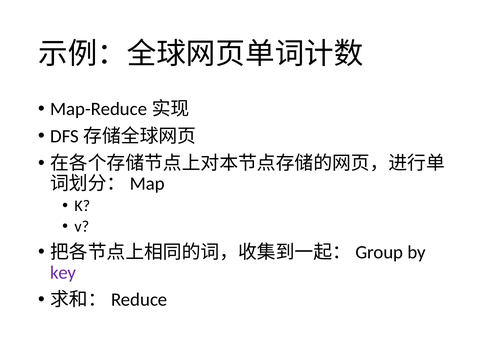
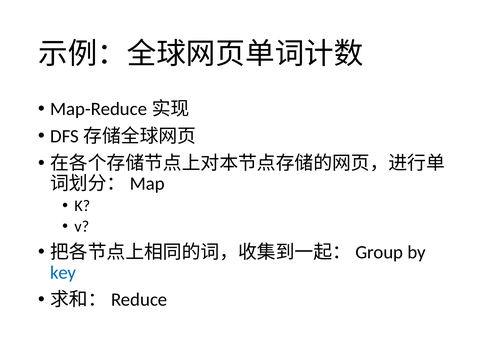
key colour: purple -> blue (63, 272)
